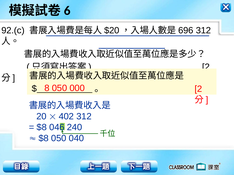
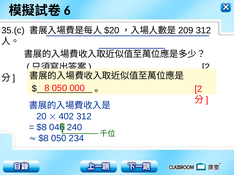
92.(c: 92.(c -> 35.(c (13, 30)
696: 696 -> 209 (186, 30)
040: 040 -> 234 (76, 139)
